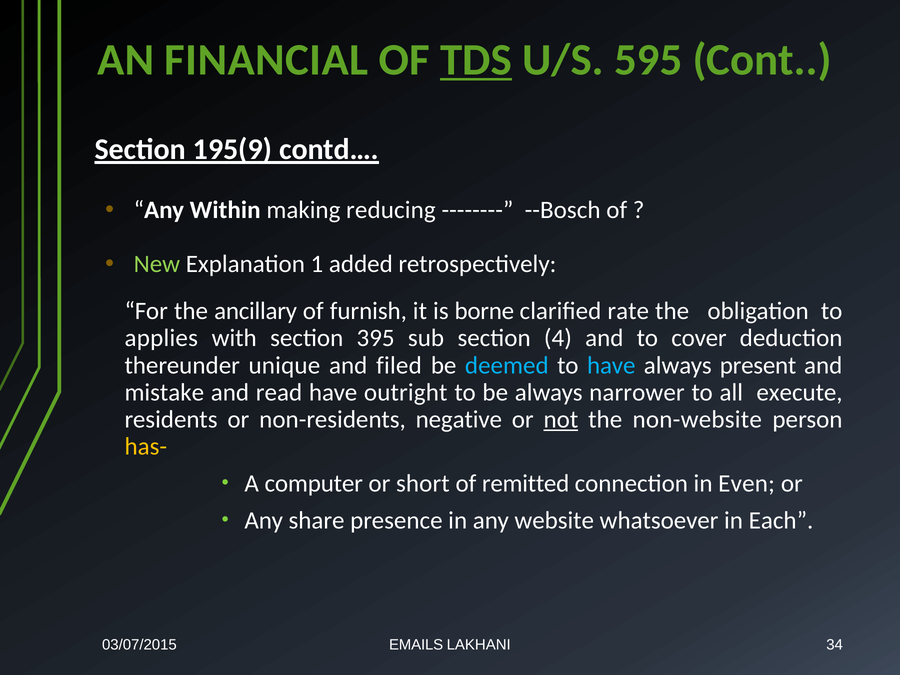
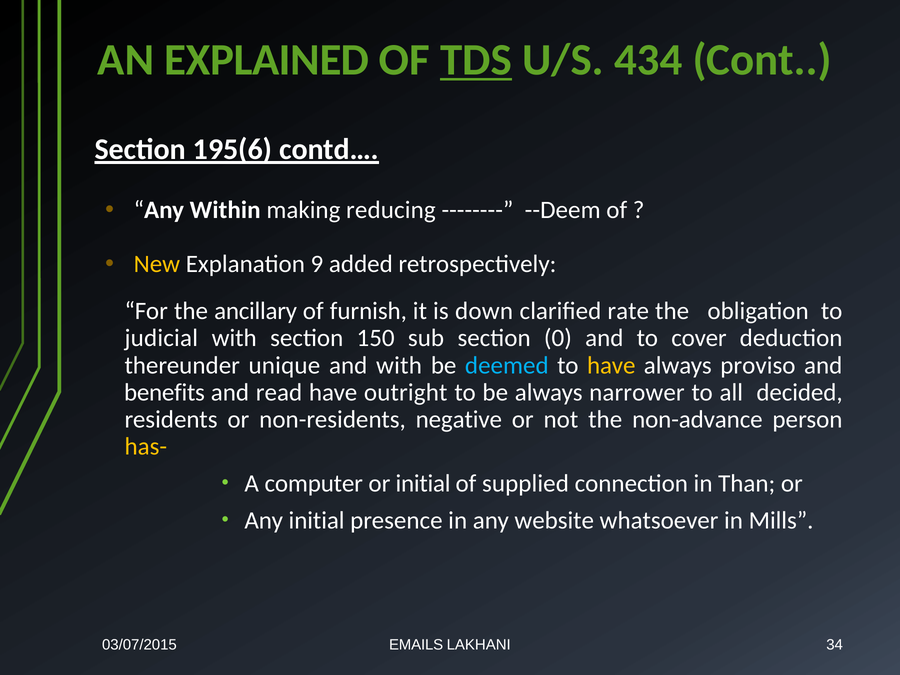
FINANCIAL: FINANCIAL -> EXPLAINED (267, 60)
595: 595 -> 434 (648, 60)
195(9: 195(9 -> 195(6 (233, 150)
--Bosch: --Bosch -> --Deem (563, 210)
New colour: light green -> yellow (157, 264)
1: 1 -> 9 (317, 264)
borne: borne -> down (484, 311)
applies: applies -> judicial (161, 338)
395: 395 -> 150 (376, 338)
4: 4 -> 0 (558, 338)
and filed: filed -> with (399, 365)
have colour: light blue -> yellow (611, 365)
present: present -> proviso (758, 365)
mistake: mistake -> benefits (164, 392)
execute: execute -> decided (800, 392)
not underline: present -> none (561, 419)
non-website: non-website -> non-advance (697, 419)
or short: short -> initial (423, 483)
remitted: remitted -> supplied (525, 483)
Even: Even -> Than (747, 483)
Any share: share -> initial (317, 520)
Each: Each -> Mills (781, 520)
